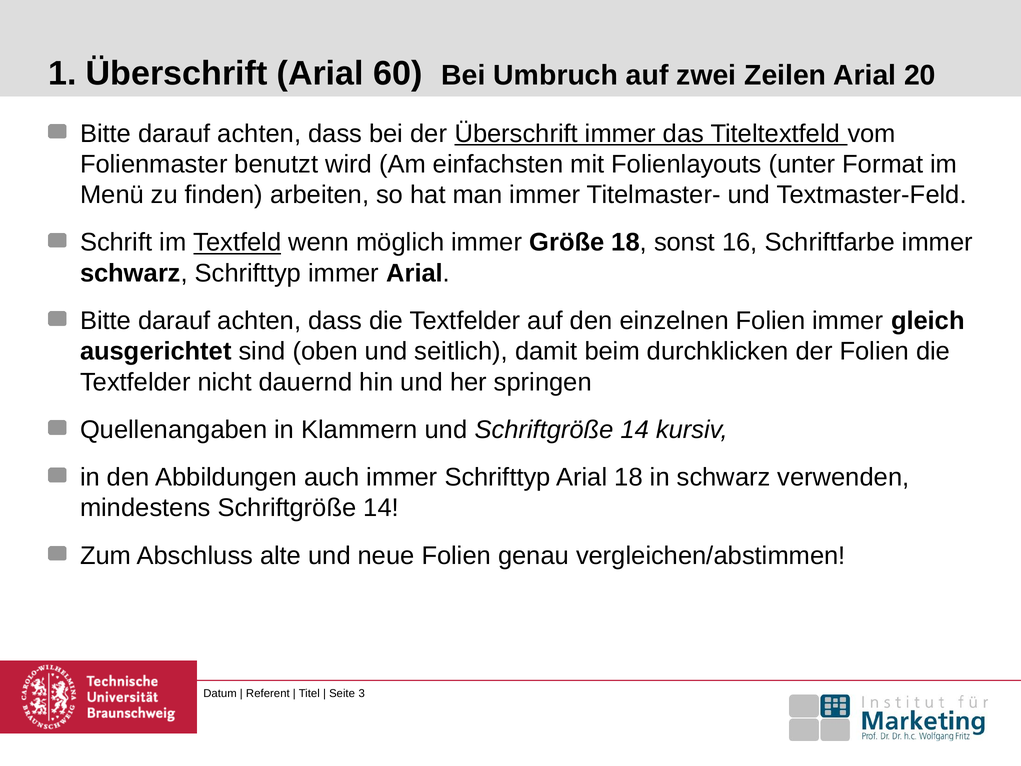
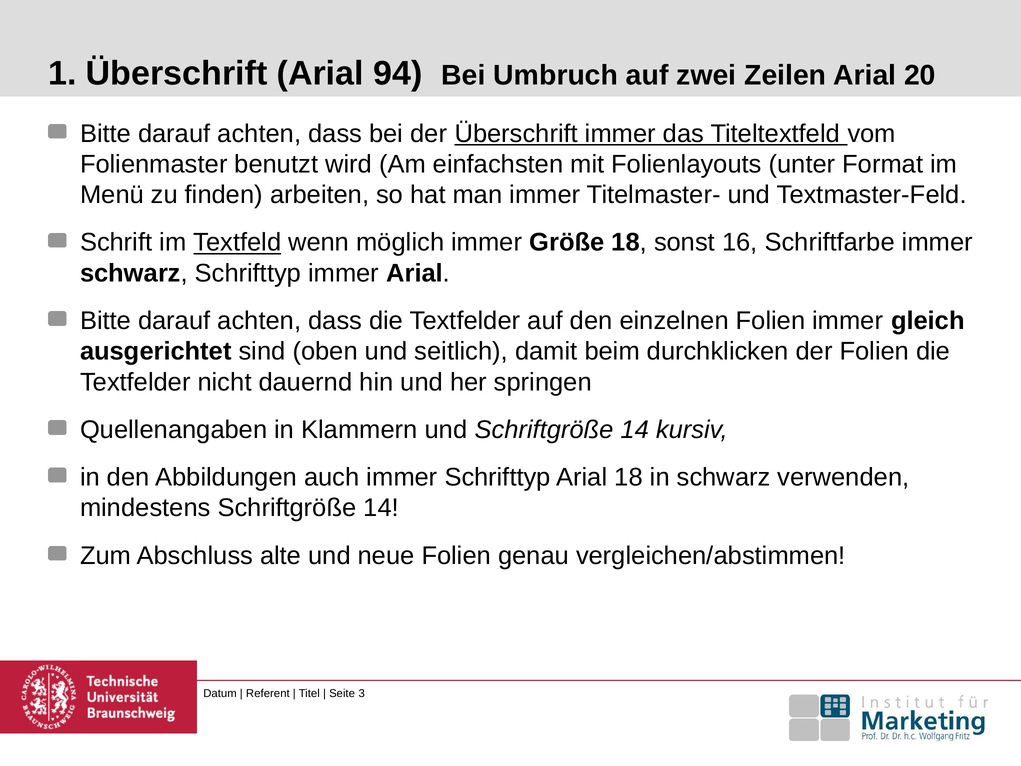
60: 60 -> 94 (398, 73)
